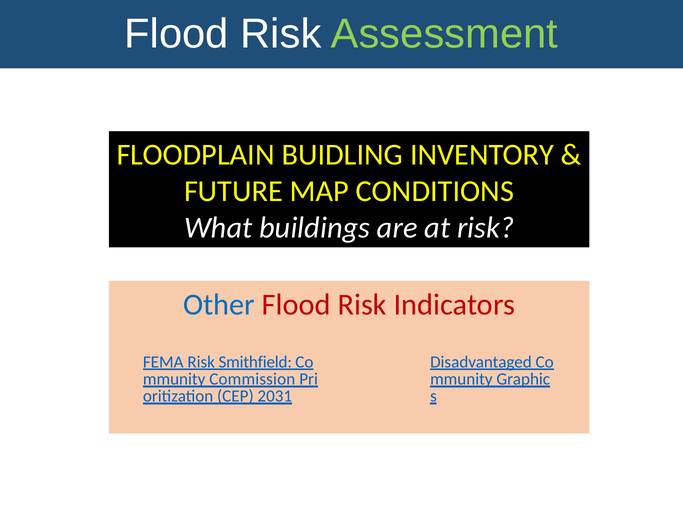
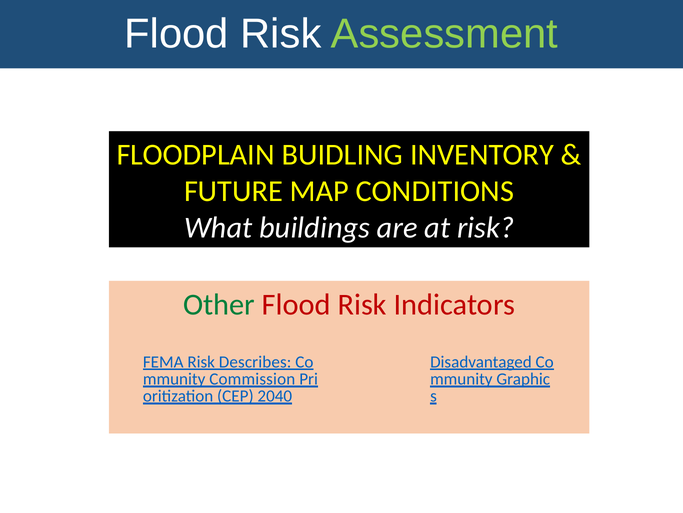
Other colour: blue -> green (219, 304)
Smithfield: Smithfield -> Describes (255, 361)
2031: 2031 -> 2040 (275, 396)
